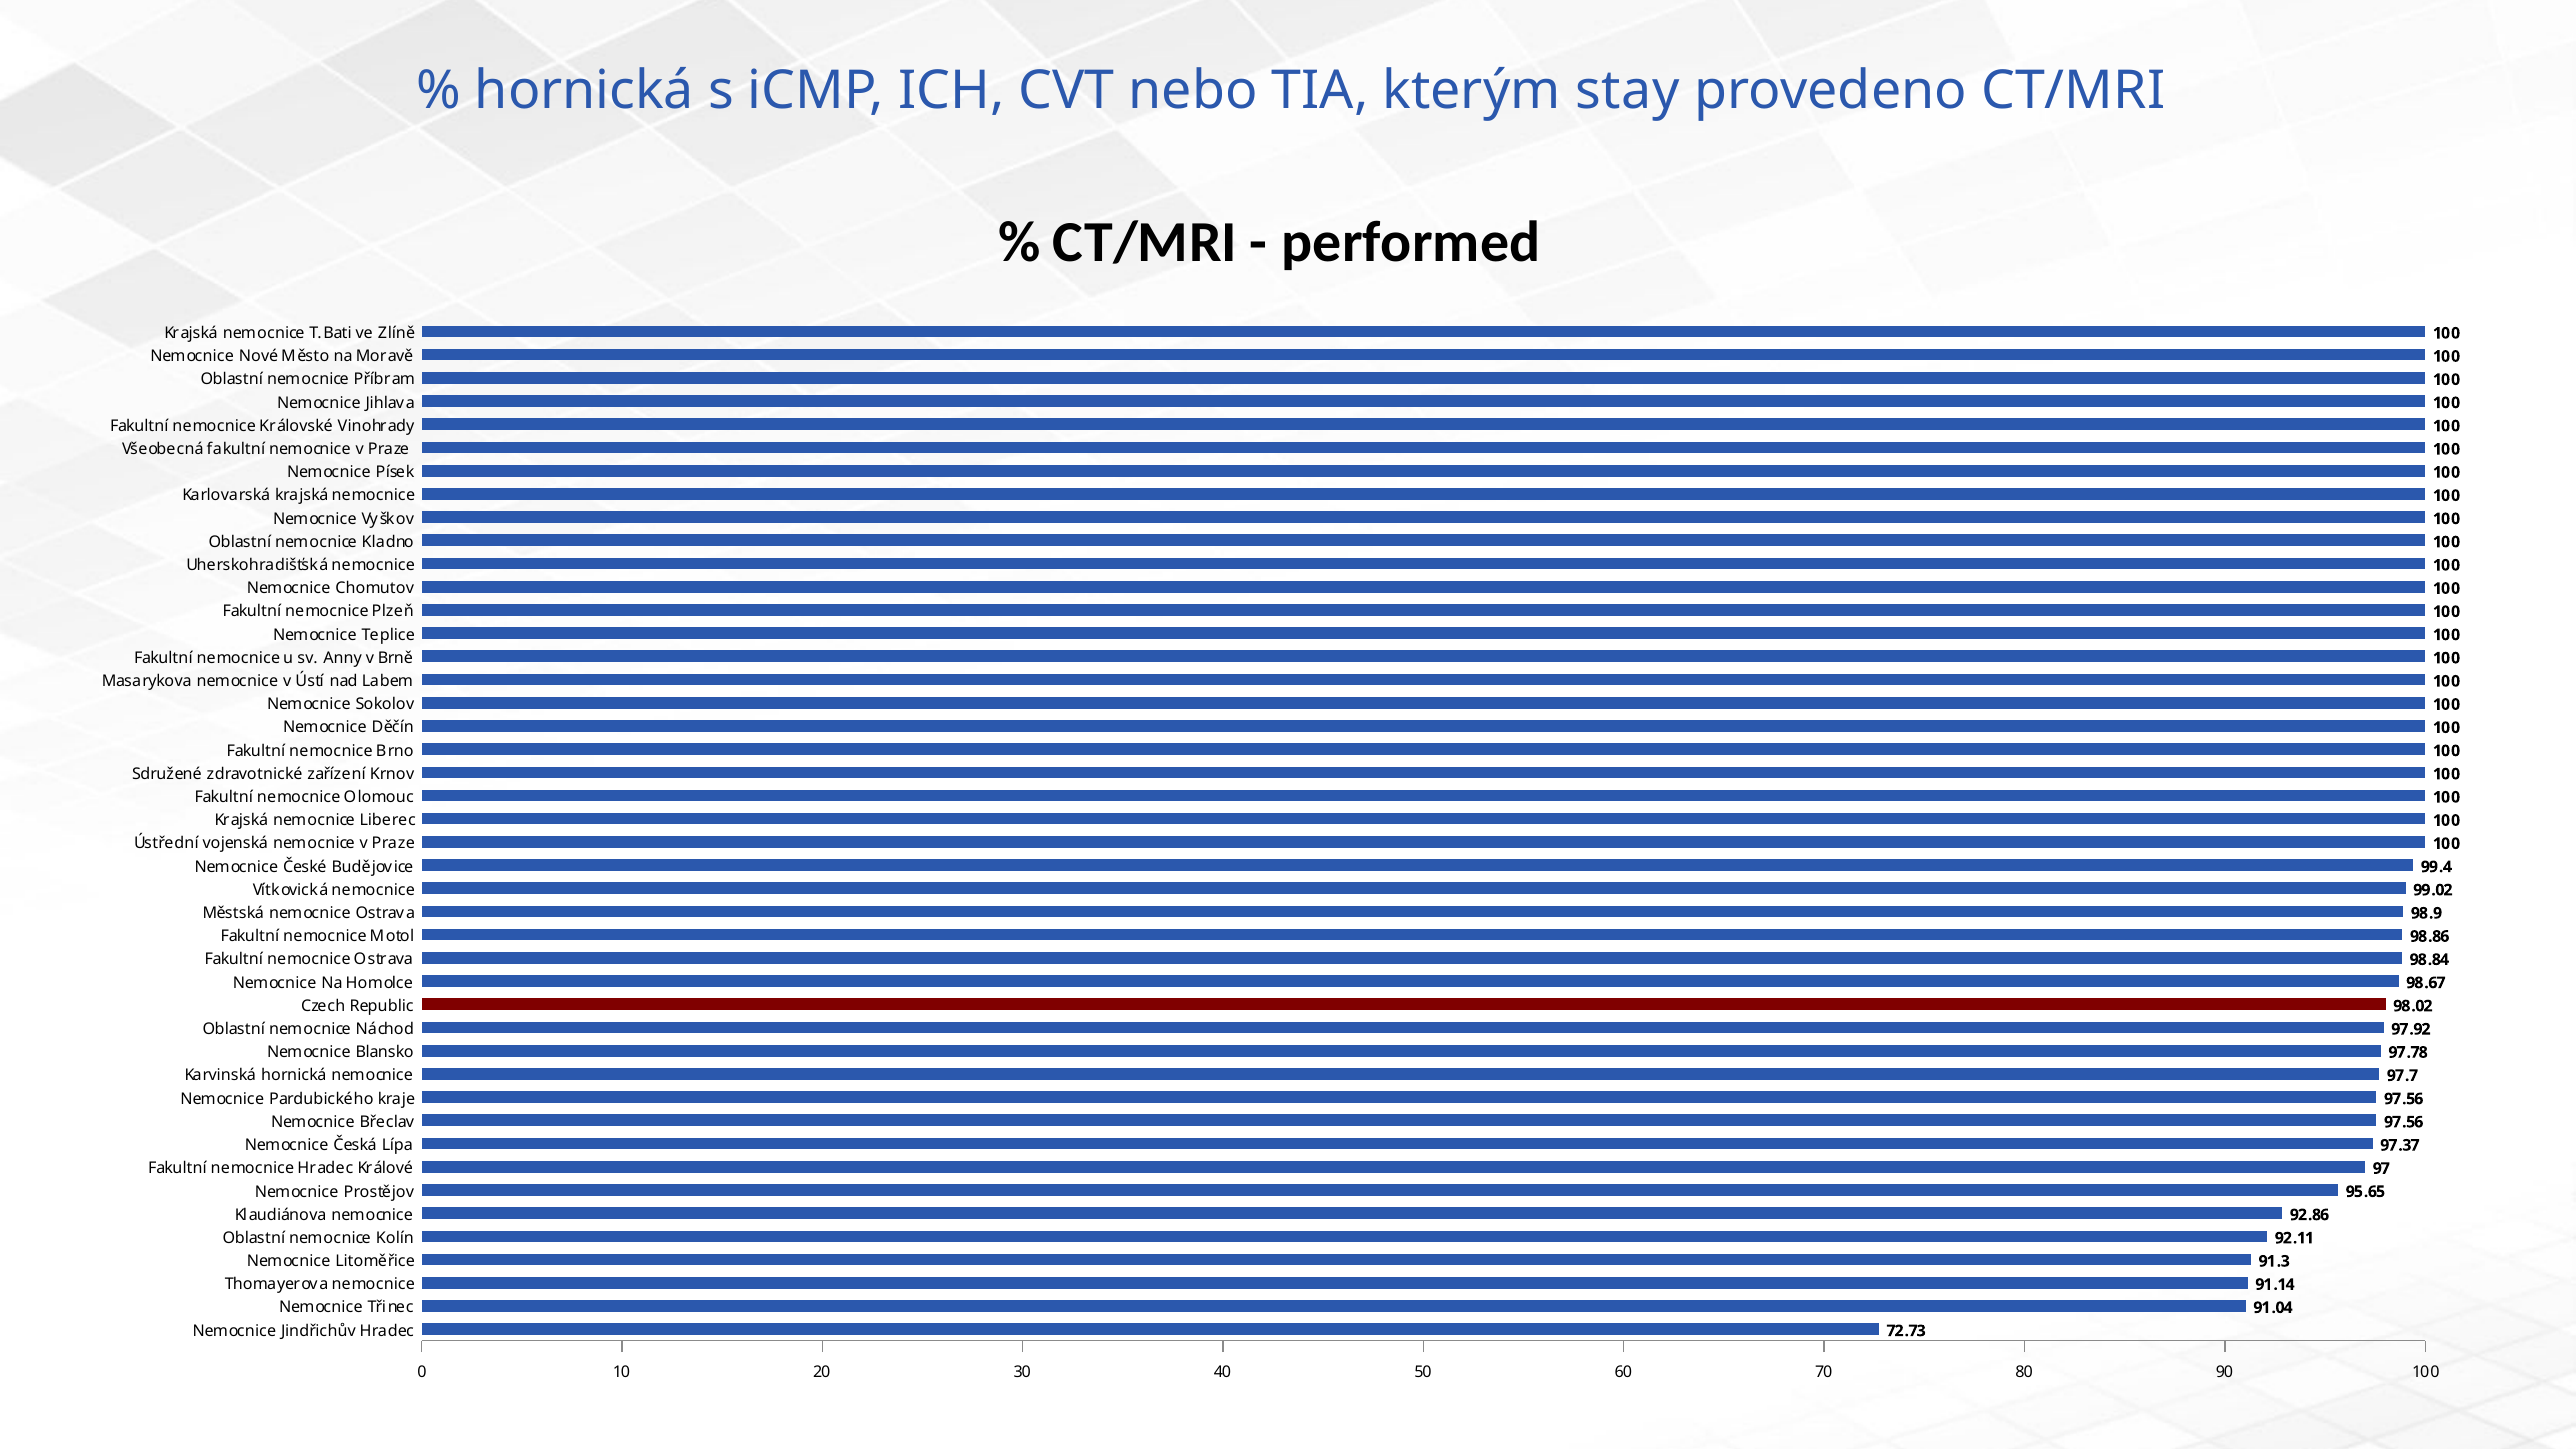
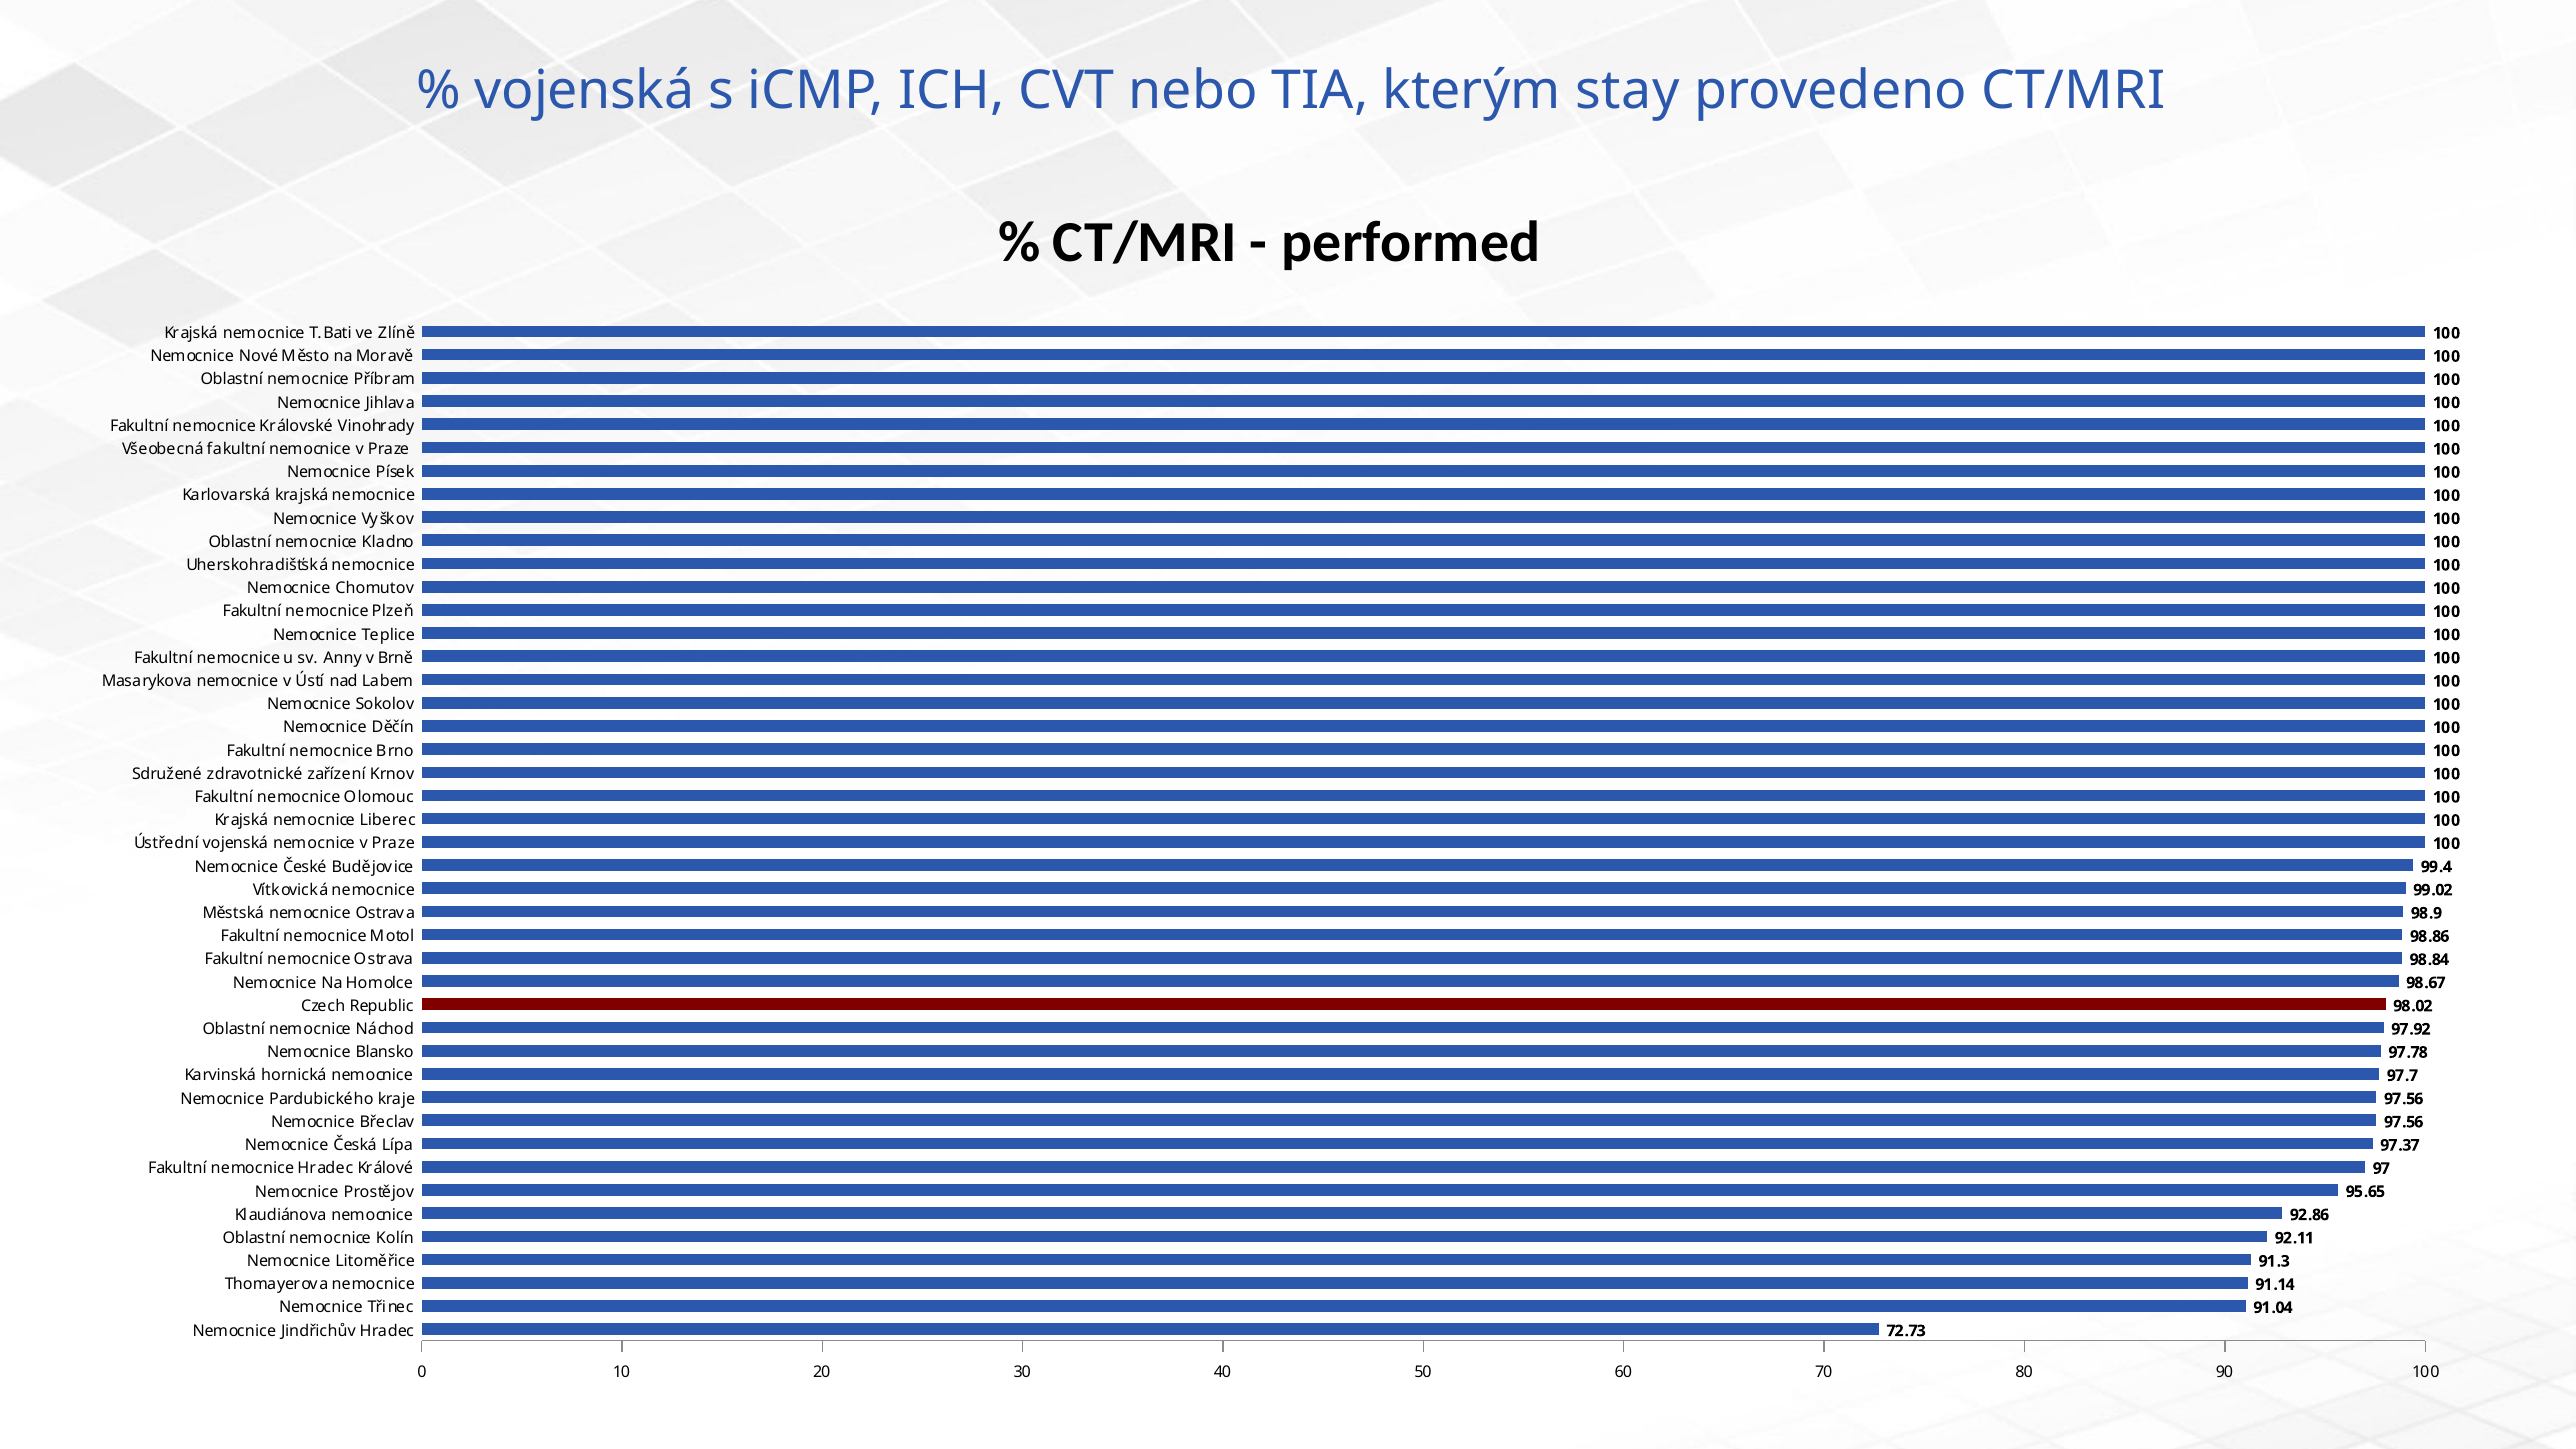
hornická: hornická -> vojenská (585, 91)
